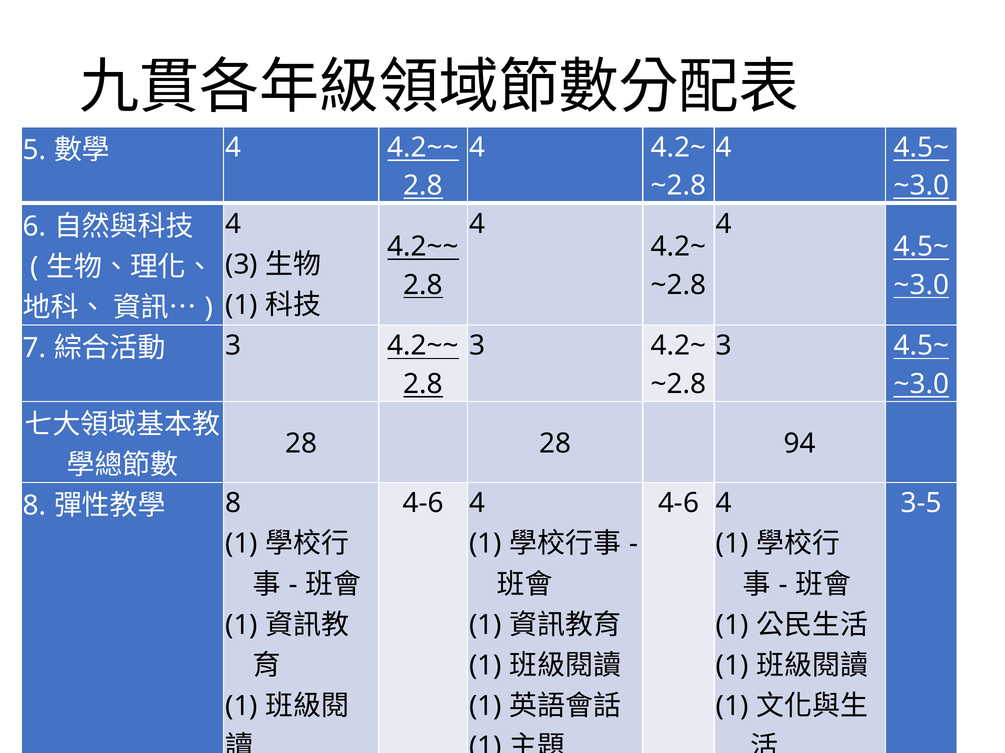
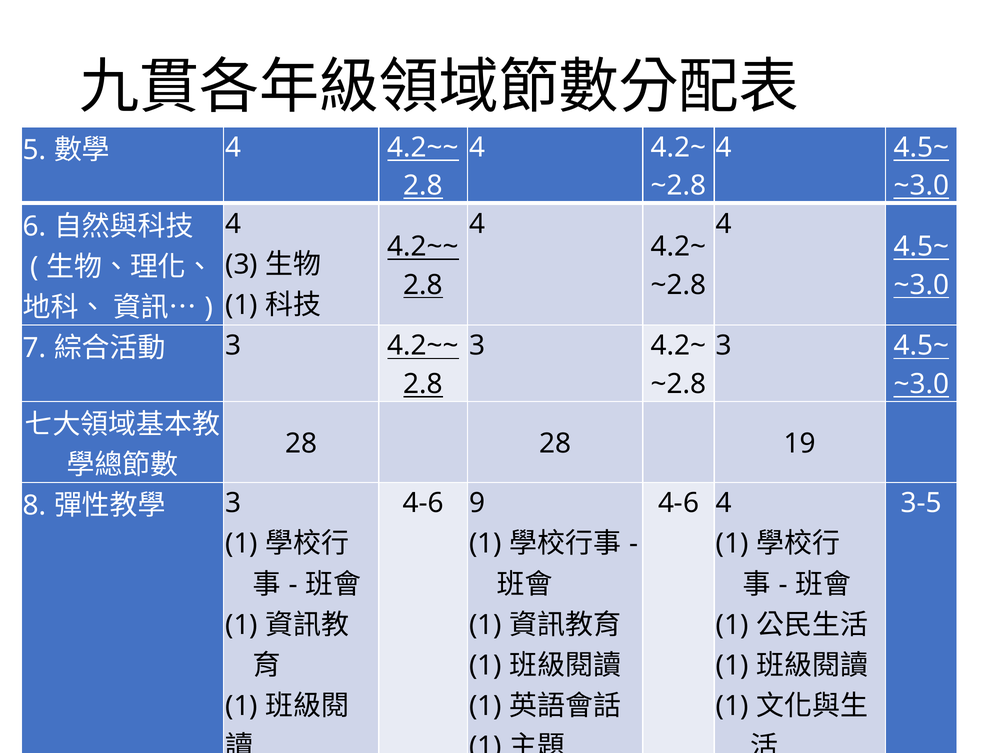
94: 94 -> 19 (800, 444)
4: 4 -> 9 (477, 504)
8: 8 -> 3 (233, 504)
